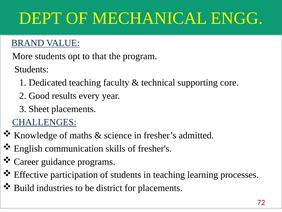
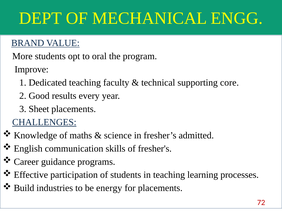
that: that -> oral (99, 56)
Students: Students -> Improve (32, 69)
district: district -> energy (109, 188)
